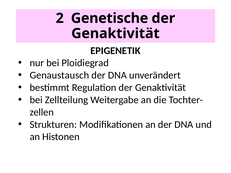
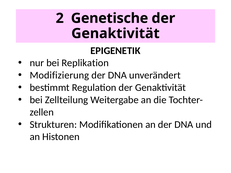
Ploidiegrad: Ploidiegrad -> Replikation (85, 63)
Genaustausch: Genaustausch -> Modifizierung (59, 75)
